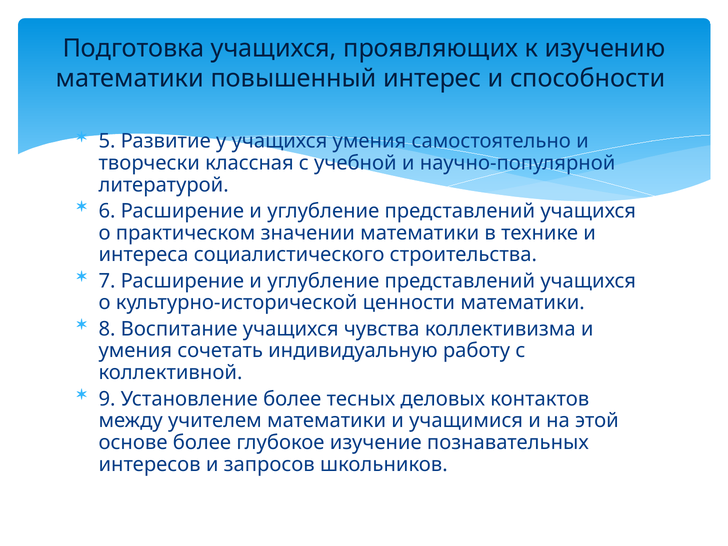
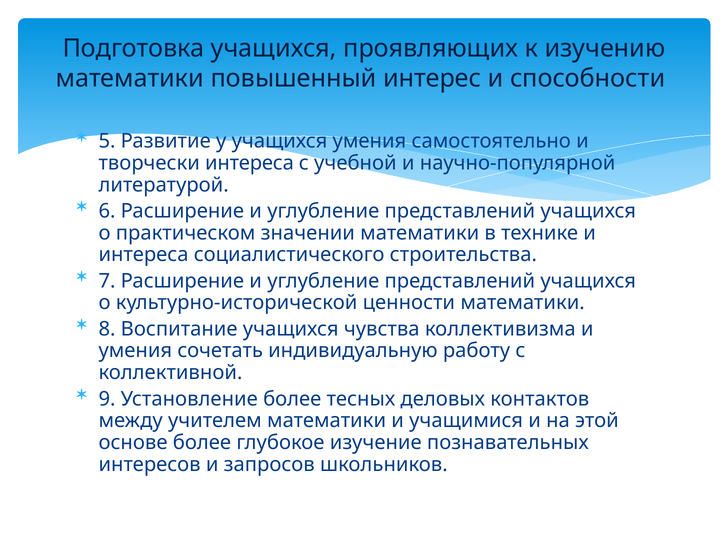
творчески классная: классная -> интереса (249, 163)
